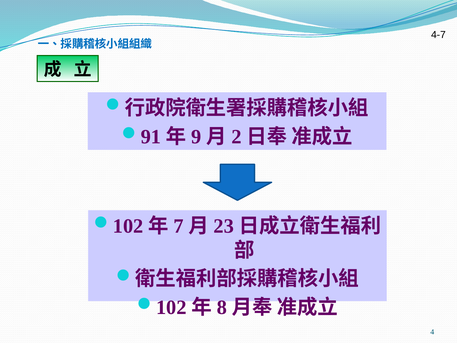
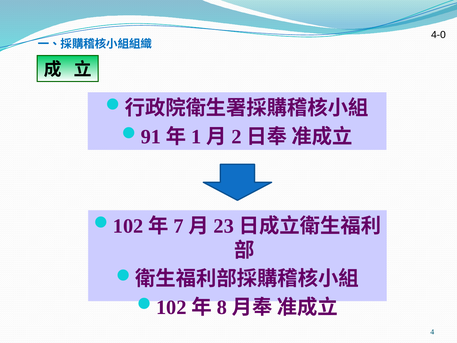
4-7: 4-7 -> 4-0 (438, 35)
9: 9 -> 1 (196, 137)
